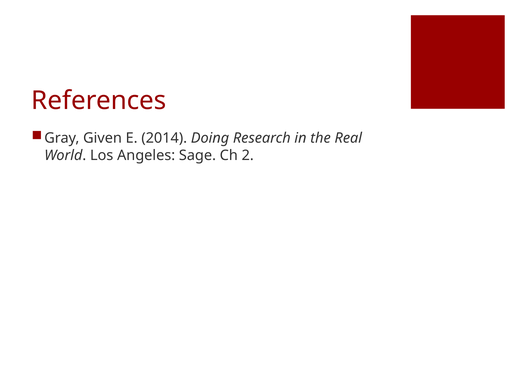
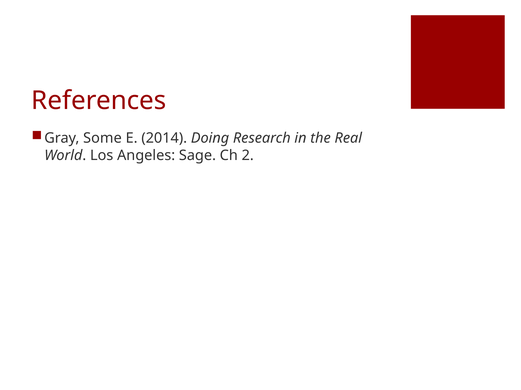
Given: Given -> Some (102, 138)
